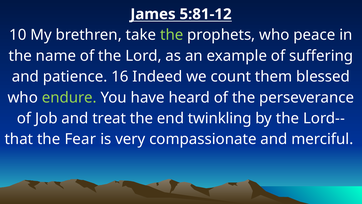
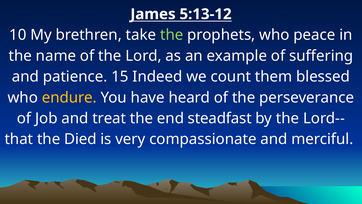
5:81-12: 5:81-12 -> 5:13-12 (206, 14)
16: 16 -> 15 (120, 77)
endure colour: light green -> yellow (69, 97)
twinkling: twinkling -> steadfast (220, 118)
Fear: Fear -> Died (80, 139)
